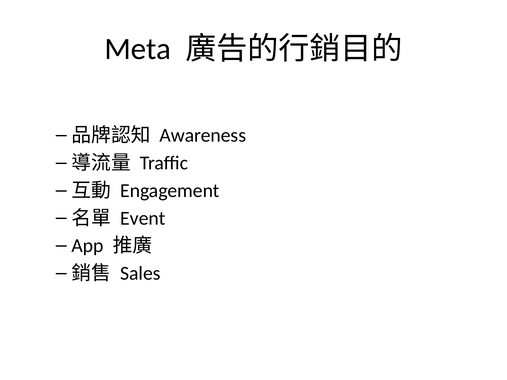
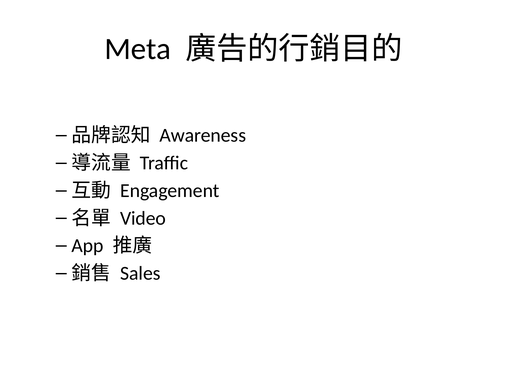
Event: Event -> Video (143, 218)
